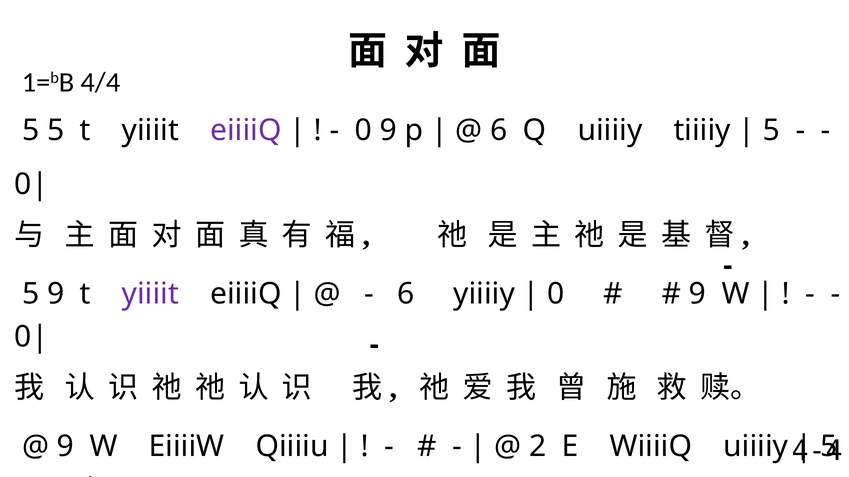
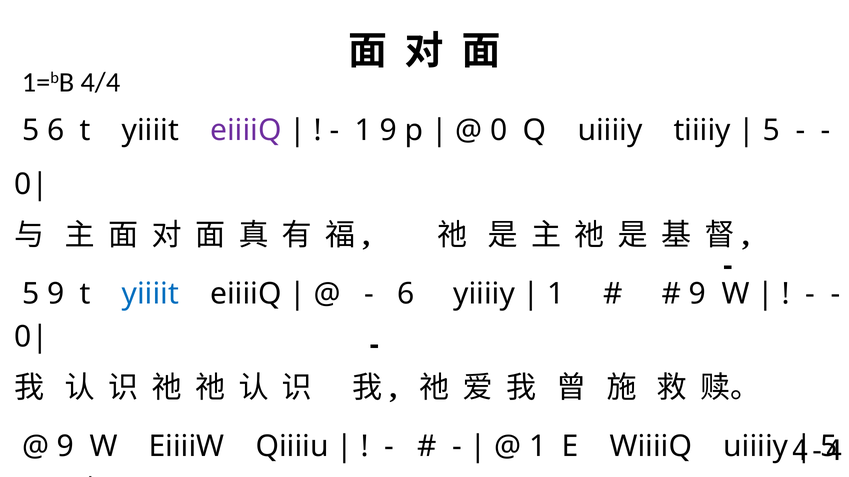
5 5: 5 -> 6 (56, 130)
0: 0 -> 1 (363, 130)
6: 6 -> 0 (499, 130)
yiiiit colour: purple -> blue (150, 294)
0: 0 -> 1 (556, 294)
2: 2 -> 1 (538, 447)
